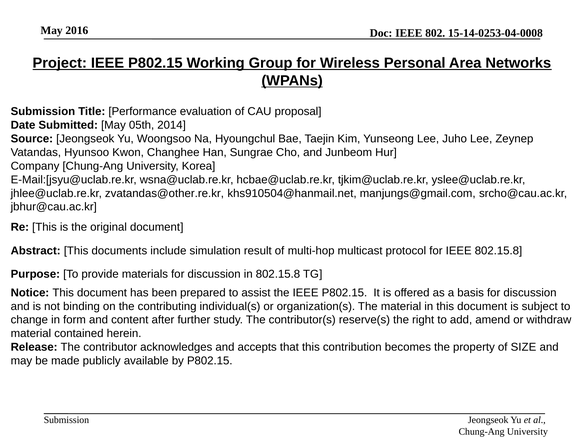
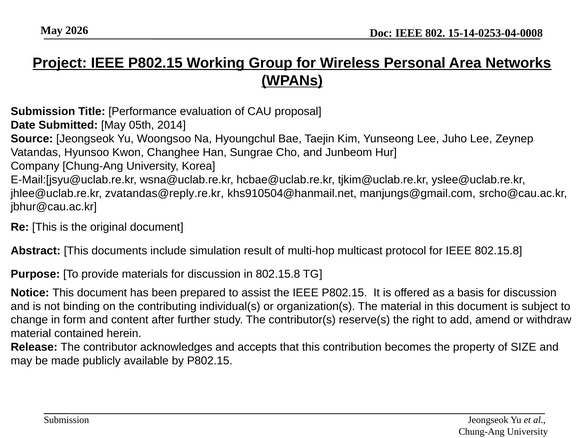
2016: 2016 -> 2026 (77, 30)
zvatandas@other.re.kr: zvatandas@other.re.kr -> zvatandas@reply.re.kr (164, 193)
